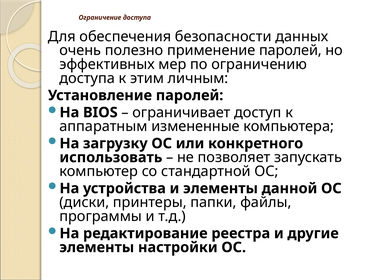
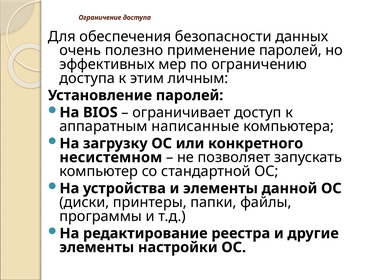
измененные: измененные -> написанные (195, 126)
использовать: использовать -> несистемном (111, 157)
